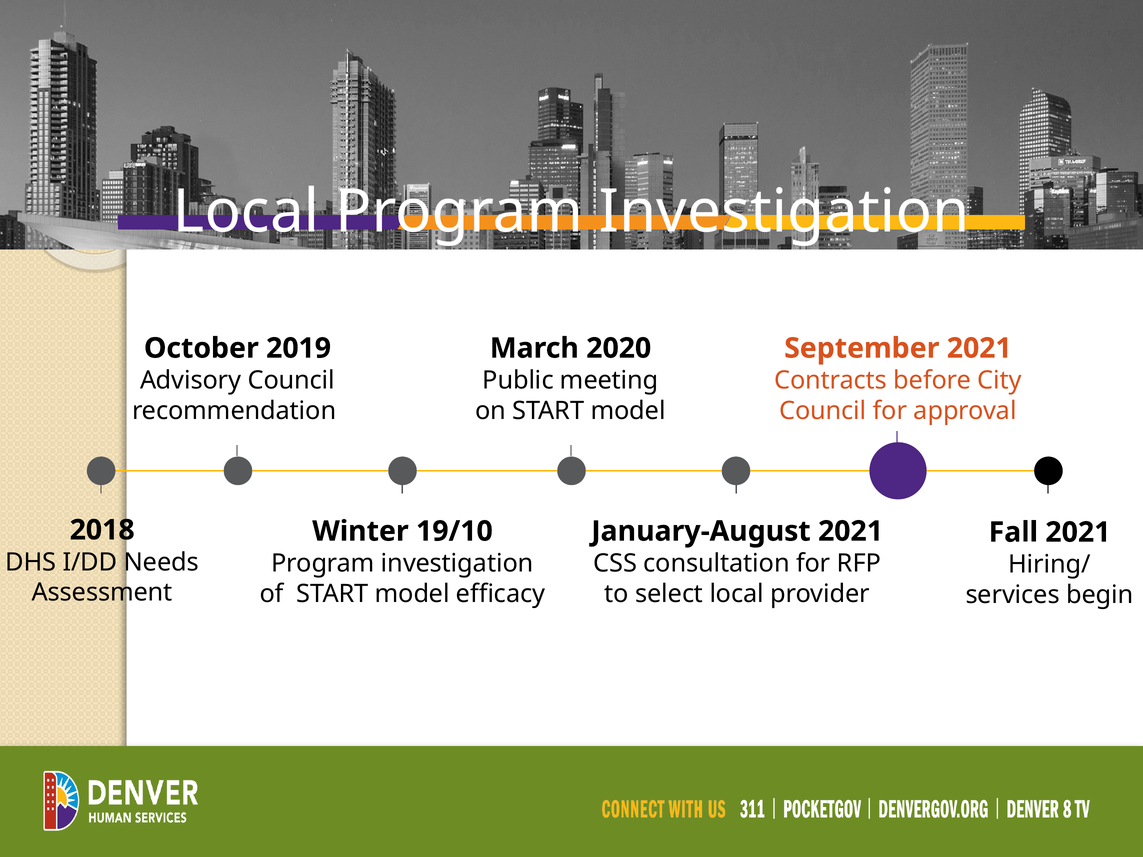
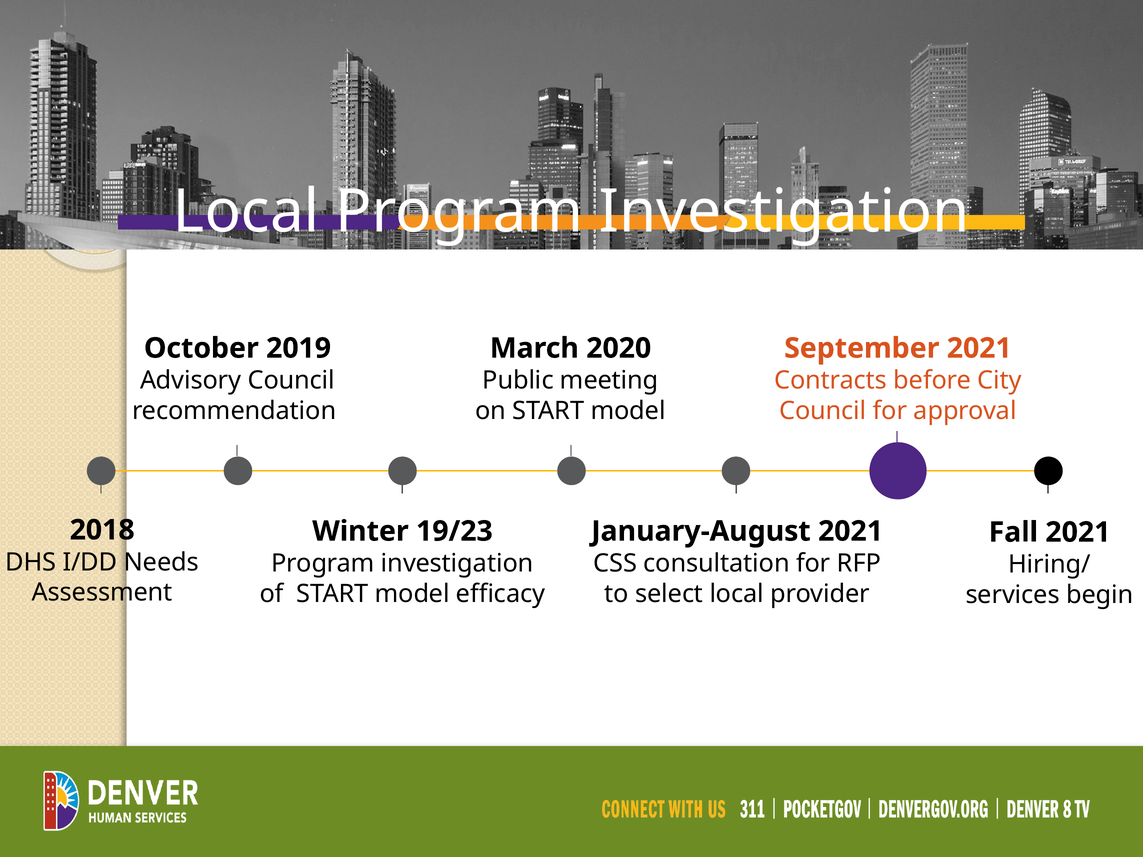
19/10: 19/10 -> 19/23 (454, 531)
